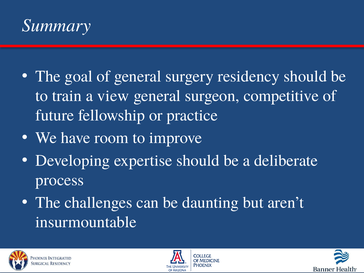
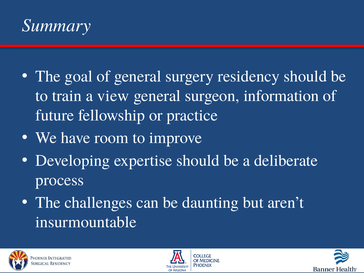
competitive: competitive -> information (281, 96)
